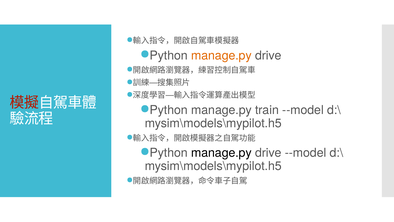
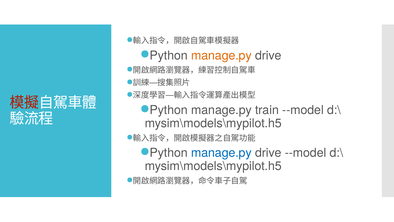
manage.py colour: black -> blue (221, 153)
